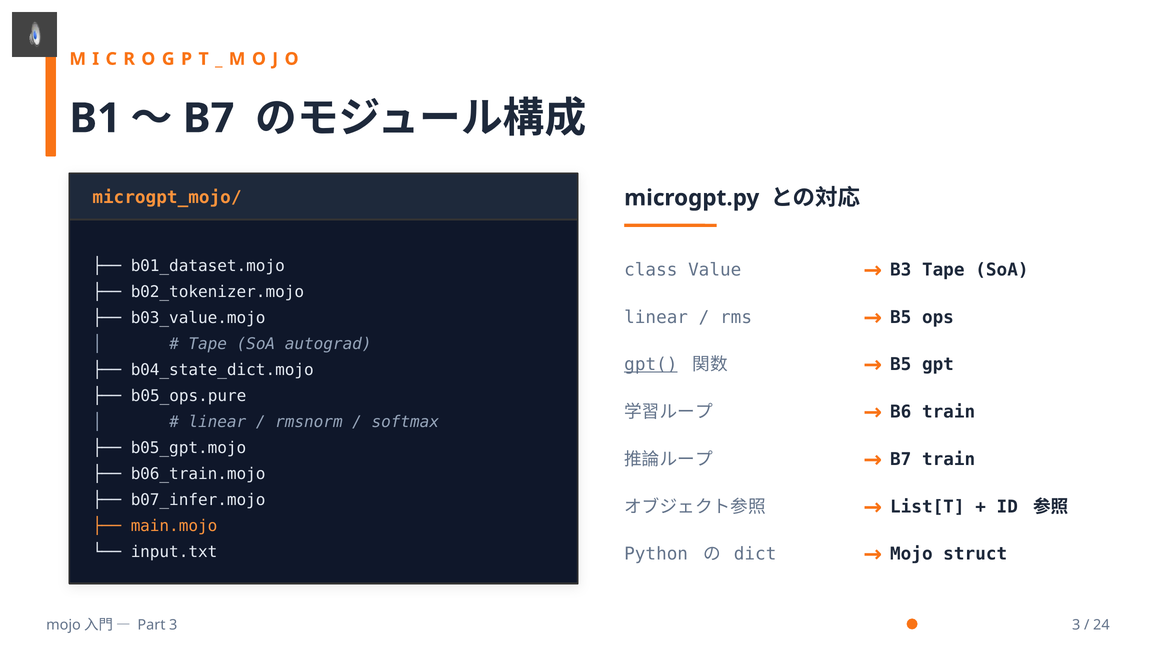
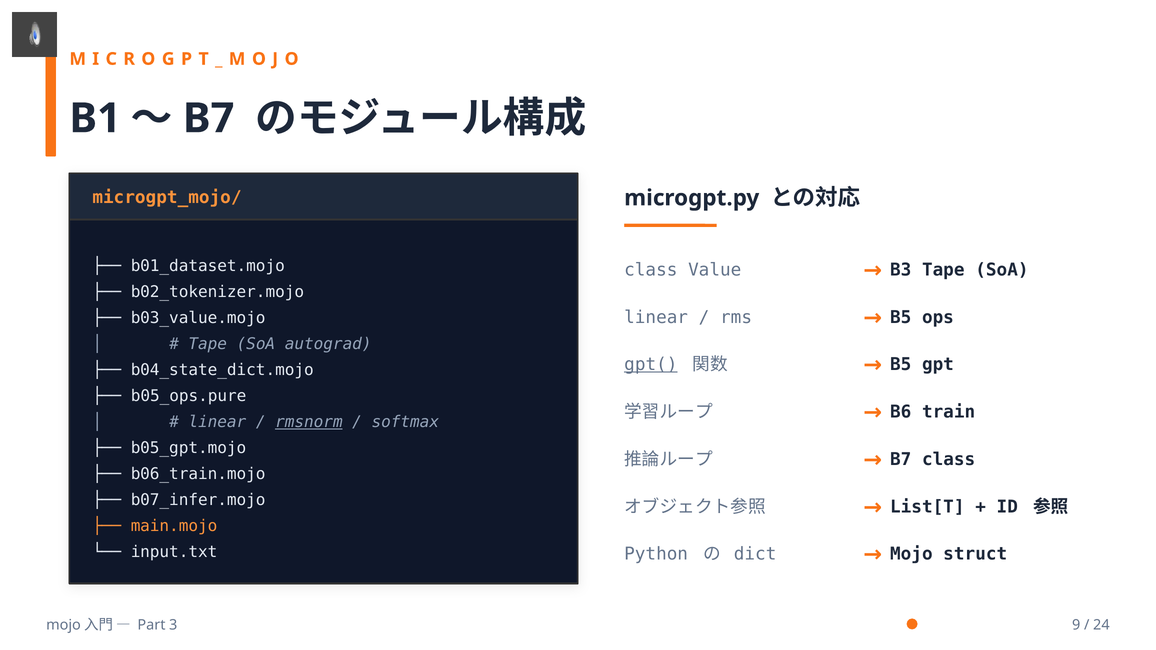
rmsnorm underline: none -> present (309, 422)
B7 train: train -> class (949, 460)
3 3: 3 -> 9 (1076, 625)
